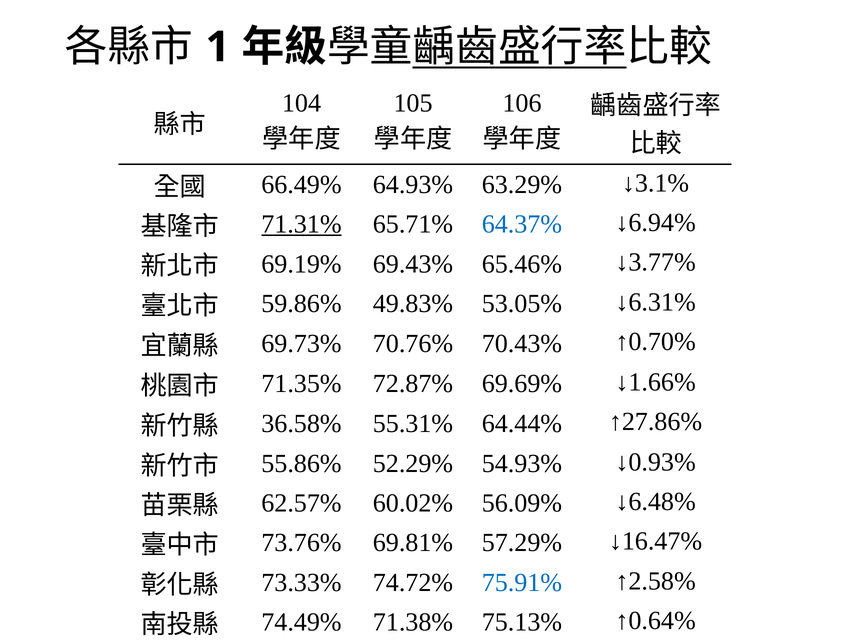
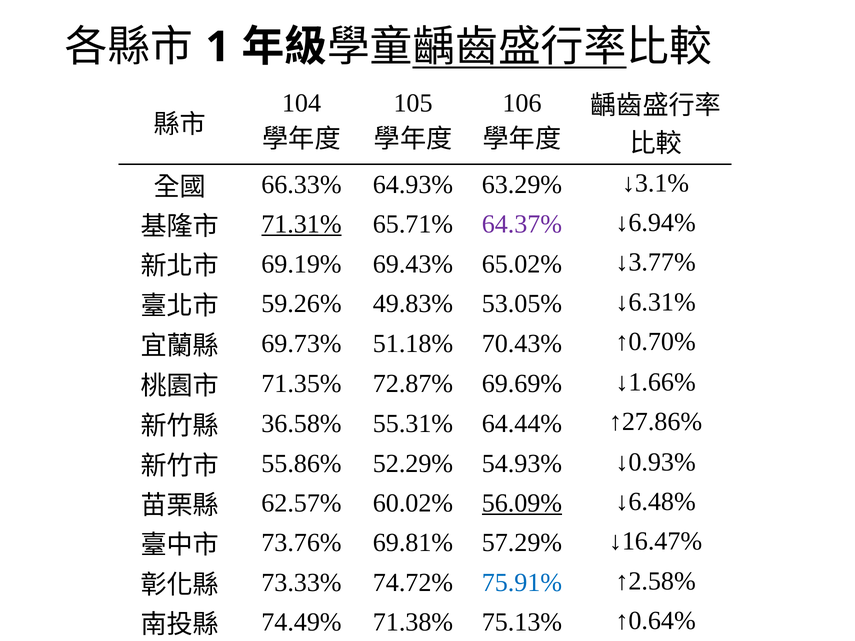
66.49%: 66.49% -> 66.33% (301, 184)
64.37% colour: blue -> purple (522, 224)
65.46%: 65.46% -> 65.02% (522, 264)
59.86%: 59.86% -> 59.26% (301, 304)
70.76%: 70.76% -> 51.18% (413, 344)
56.09% underline: none -> present (522, 503)
